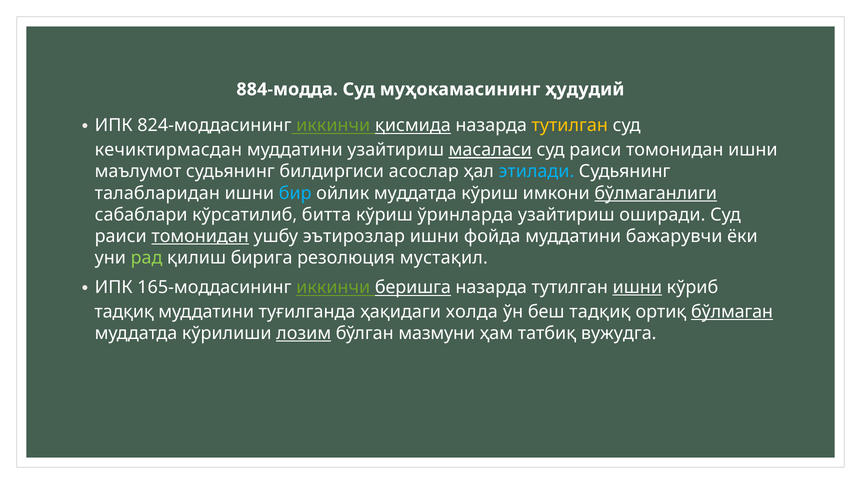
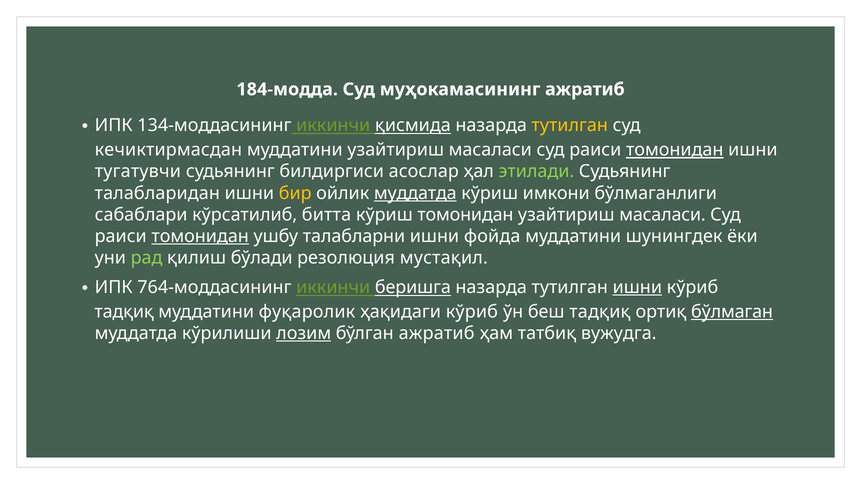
884-модда: 884-модда -> 184-модда (287, 89)
муҳокамасининг ҳудудий: ҳудудий -> ажратиб (585, 89)
824-моддасининг: 824-моддасининг -> 134-моддасининг (214, 126)
масаласи underline: present -> none (490, 150)
томонидан underline: none -> present (675, 150)
маълумот: маълумот -> тугатувчи (138, 172)
этилади colour: light blue -> light green (536, 172)
бир colour: light blue -> yellow (295, 193)
муддатда underline: none -> present (415, 193)
бўлмаганлиги underline: present -> none (656, 193)
кўриш ўринларда: ўринларда -> томонидан (465, 215)
оширади: оширади -> масаласи (663, 215)
эътирозлар: эътирозлар -> талабларни (354, 236)
бажарувчи: бажарувчи -> шунингдек (674, 236)
бирига: бирига -> бўлади (262, 258)
165-моддасининг: 165-моддасининг -> 764-моддасининг (214, 287)
туғилганда: туғилганда -> фуқаролик (307, 312)
ҳақидаги холда: холда -> кўриб (472, 312)
бўлган мазмуни: мазмуни -> ажратиб (437, 333)
